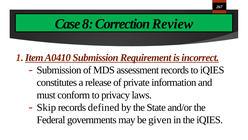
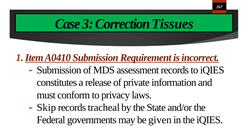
8: 8 -> 3 (88, 24)
Review: Review -> Tissues (173, 24)
defined: defined -> tracheal (104, 107)
